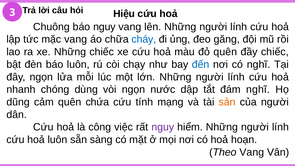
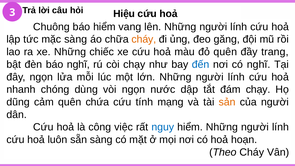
báo nguy: nguy -> hiểm (104, 27)
mặc vang: vang -> sàng (76, 39)
cháy colour: blue -> orange (144, 39)
đầy chiếc: chiếc -> trang (275, 52)
báo luôn: luôn -> nghĩ (78, 64)
đám nghĩ: nghĩ -> chạy (258, 89)
nguy colour: purple -> blue (163, 127)
Theo Vang: Vang -> Cháy (252, 152)
